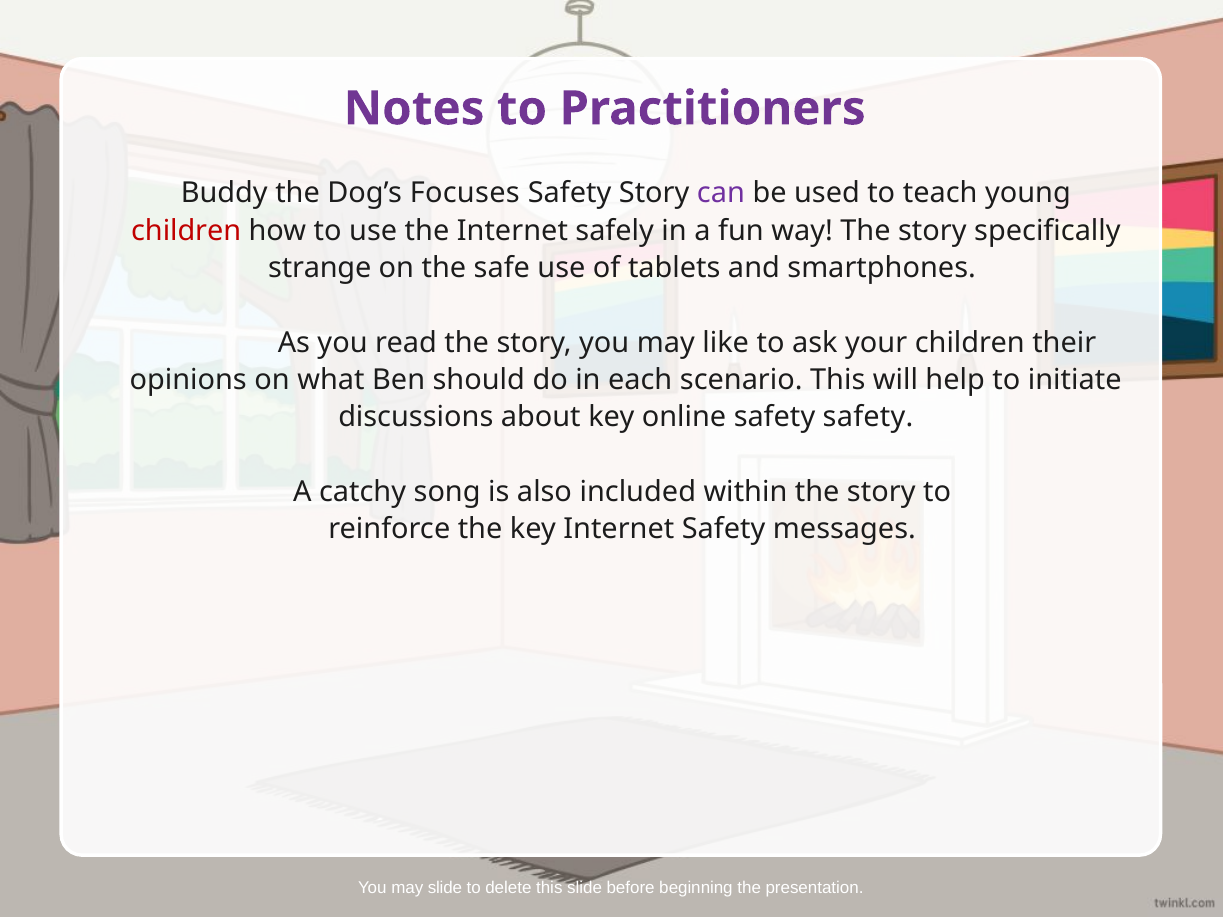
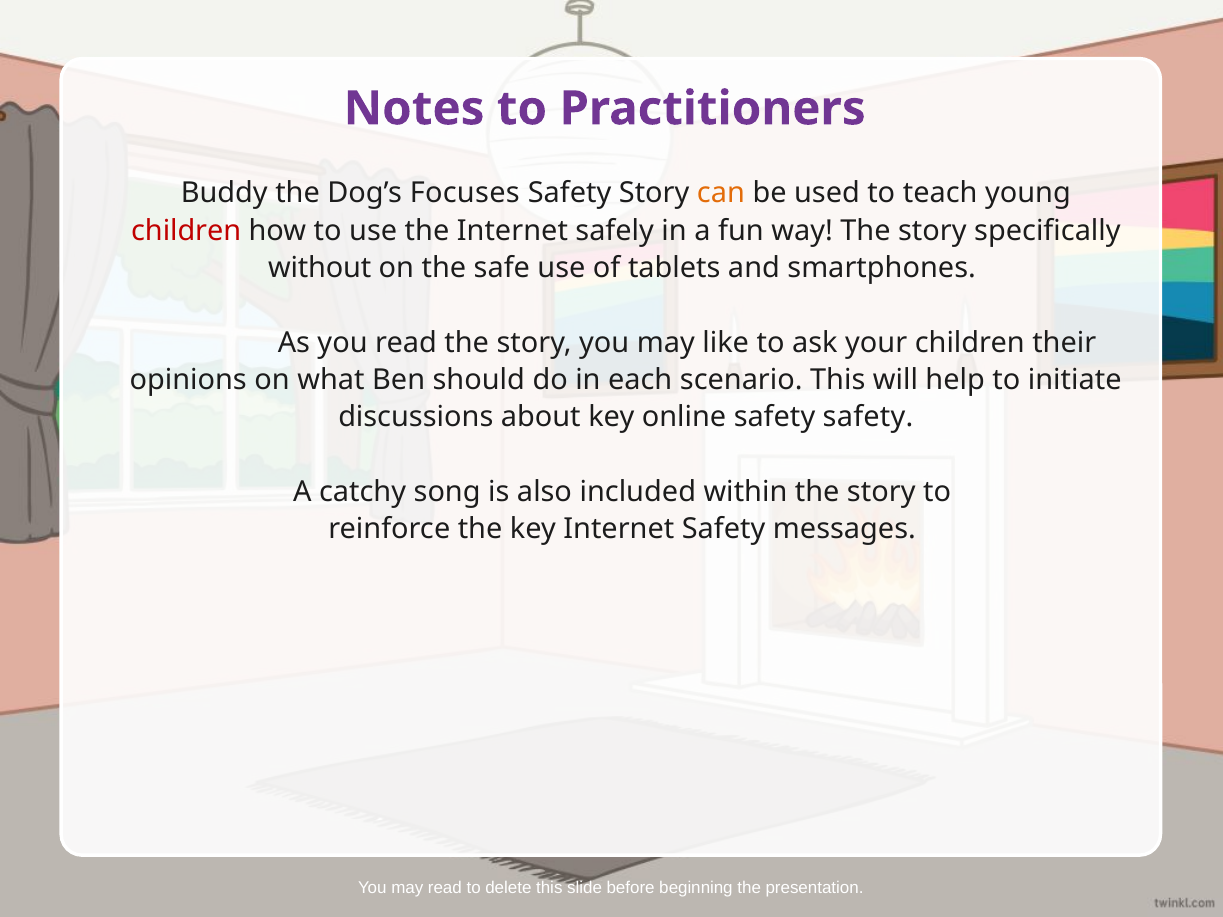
can colour: purple -> orange (721, 193)
strange: strange -> without (320, 268)
may slide: slide -> read (445, 888)
